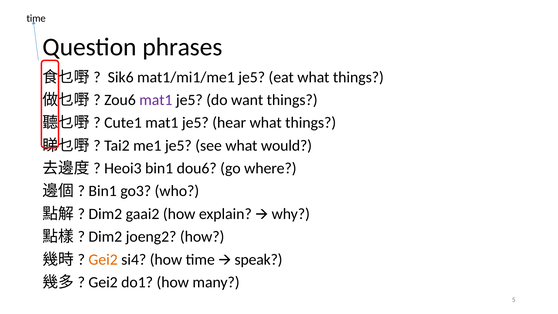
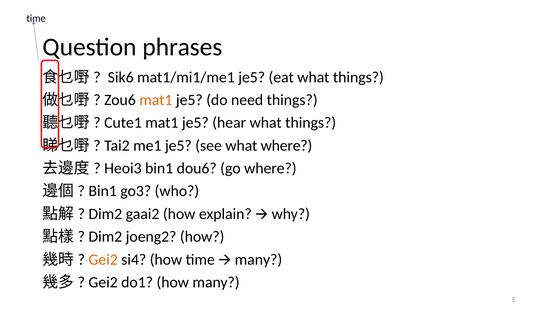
mat1 colour: purple -> orange (156, 100)
want: want -> need (247, 100)
what would: would -> where (286, 145)
time speak: speak -> many (258, 259)
